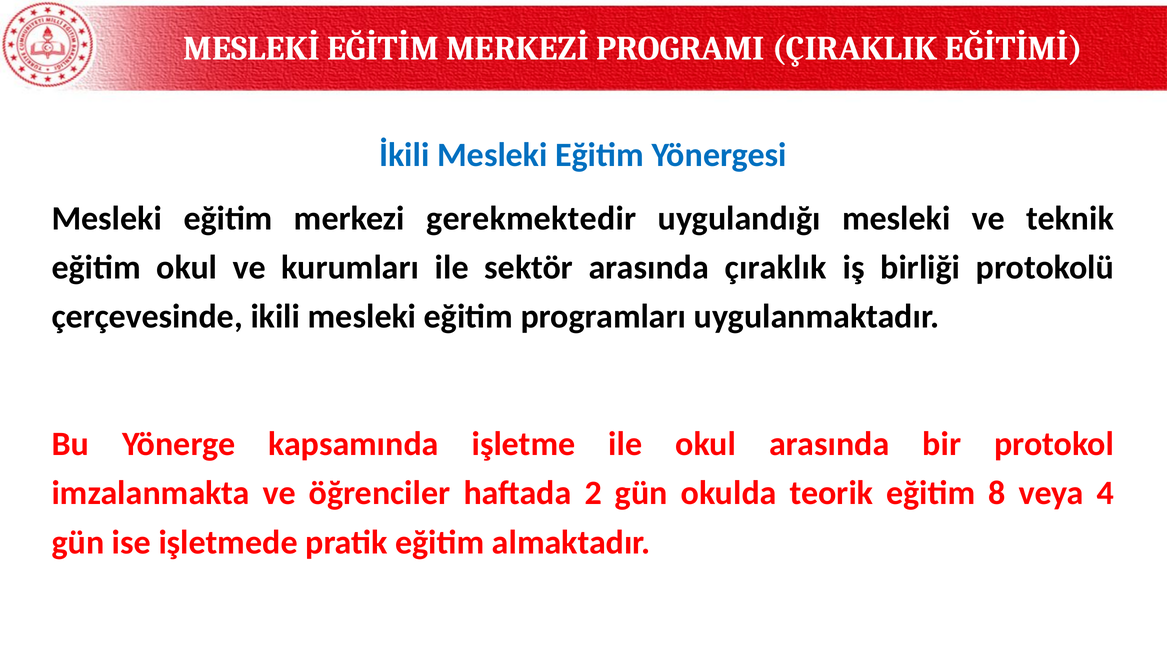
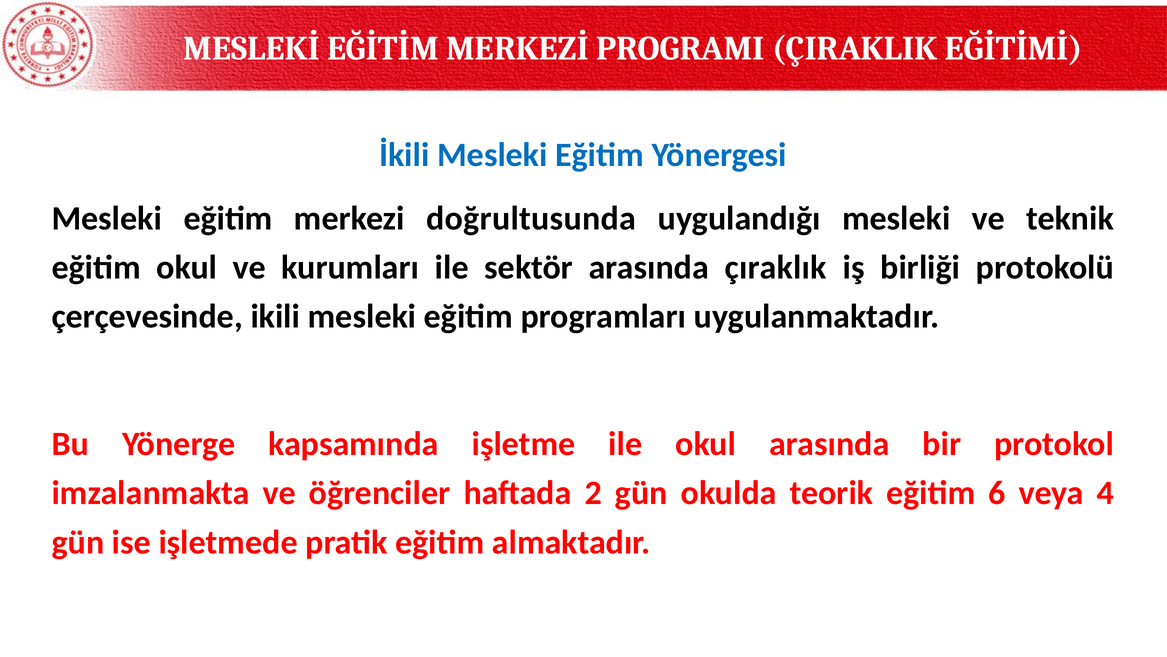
gerekmektedir: gerekmektedir -> doğrultusunda (531, 218)
8: 8 -> 6 (997, 493)
